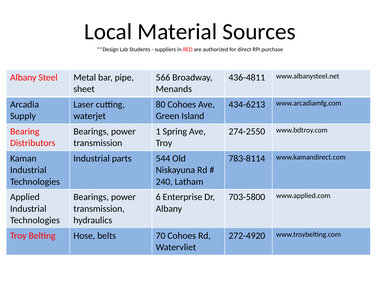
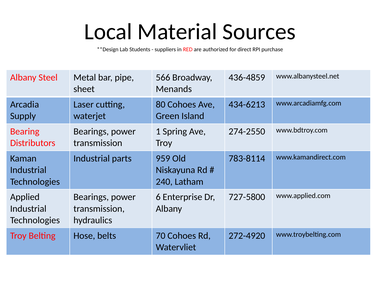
436-4811: 436-4811 -> 436-4859 (247, 77)
544: 544 -> 959 (163, 158)
703-5800: 703-5800 -> 727-5800 (247, 197)
